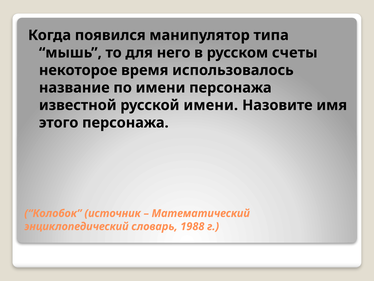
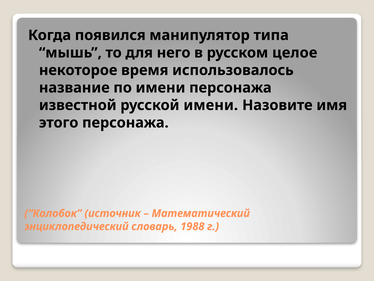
счеты: счеты -> целое (295, 53)
